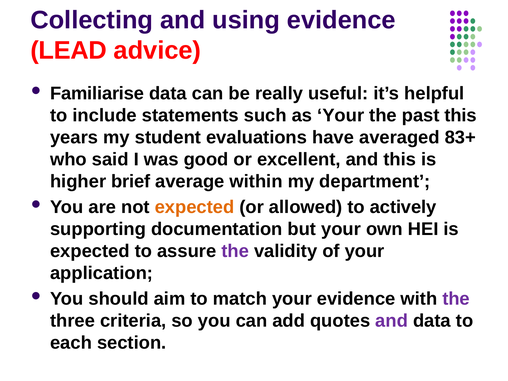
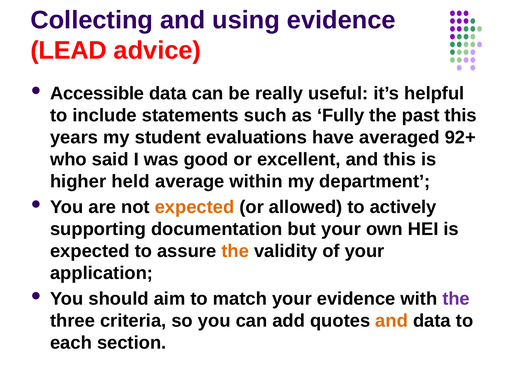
Familiarise: Familiarise -> Accessible (97, 93)
as Your: Your -> Fully (341, 115)
83+: 83+ -> 92+ (460, 137)
brief: brief -> held (131, 181)
the colour: purple -> orange (235, 251)
and colour: purple -> orange (392, 321)
